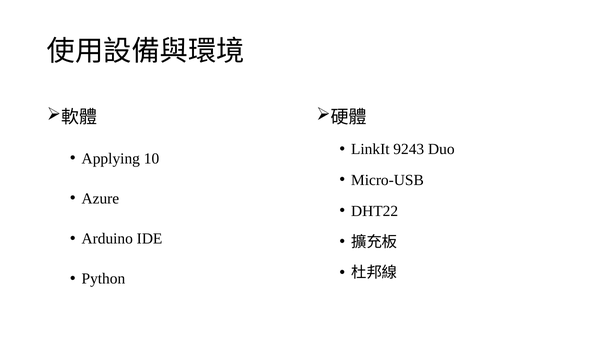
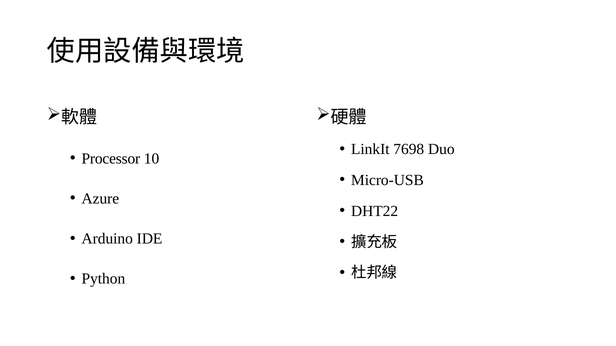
9243: 9243 -> 7698 (409, 150)
Applying: Applying -> Processor (111, 159)
